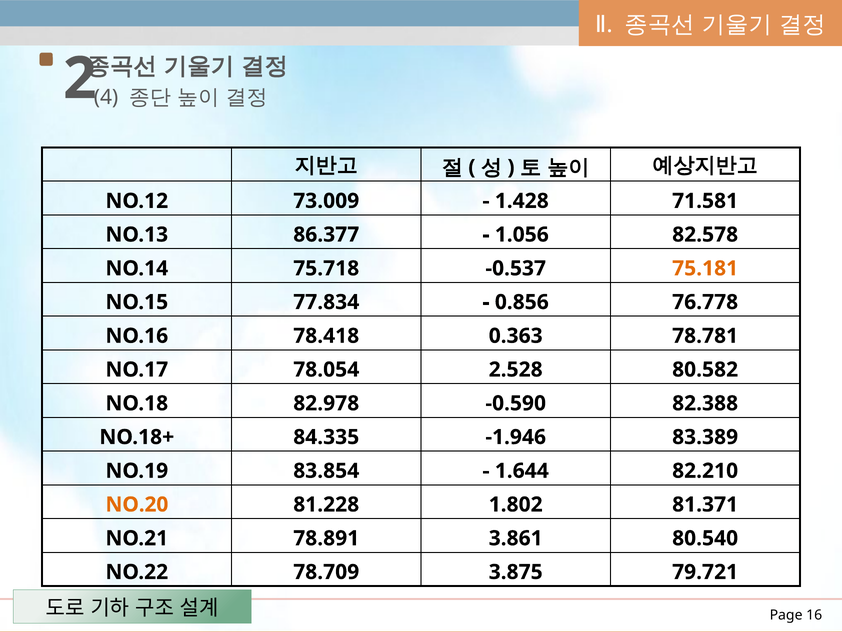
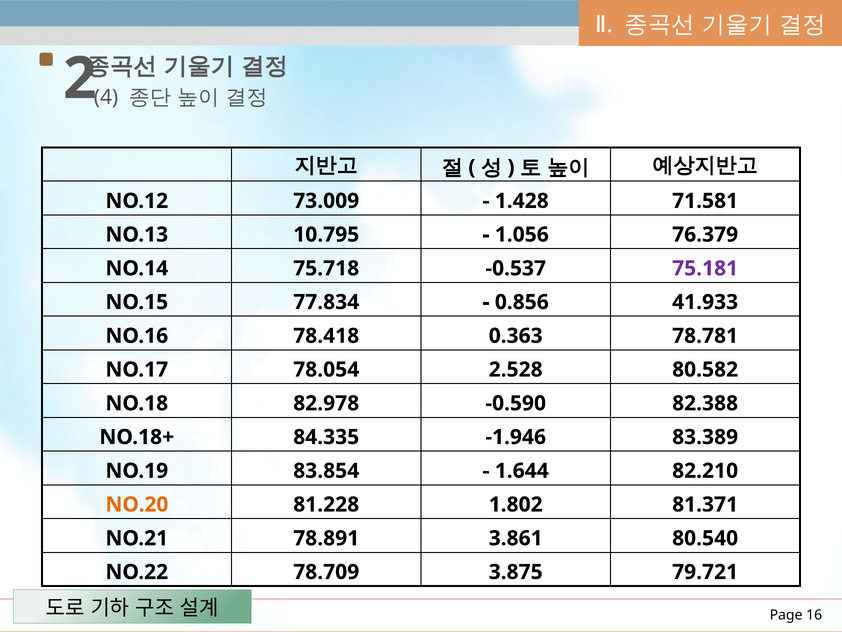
86.377: 86.377 -> 10.795 (326, 234)
82.578: 82.578 -> 76.379 (705, 234)
75.181 colour: orange -> purple (705, 268)
76.778: 76.778 -> 41.933 (705, 302)
